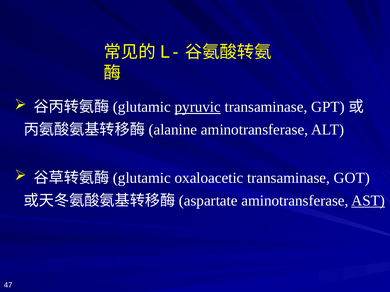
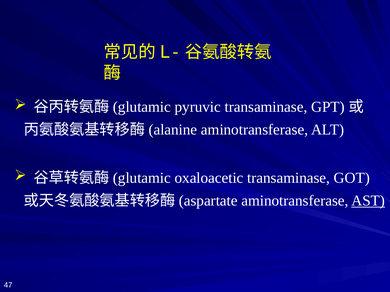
pyruvic underline: present -> none (198, 107)
